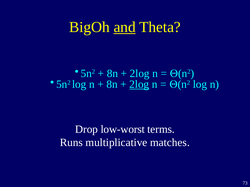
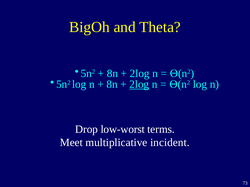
and underline: present -> none (125, 27)
Runs: Runs -> Meet (71, 143)
matches: matches -> incident (170, 143)
